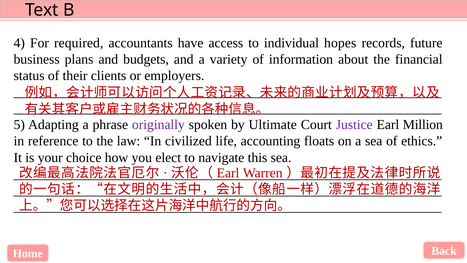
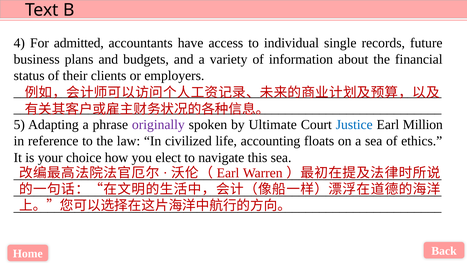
required: required -> admitted (79, 43)
hopes: hopes -> single (340, 43)
Justice colour: purple -> blue (354, 125)
